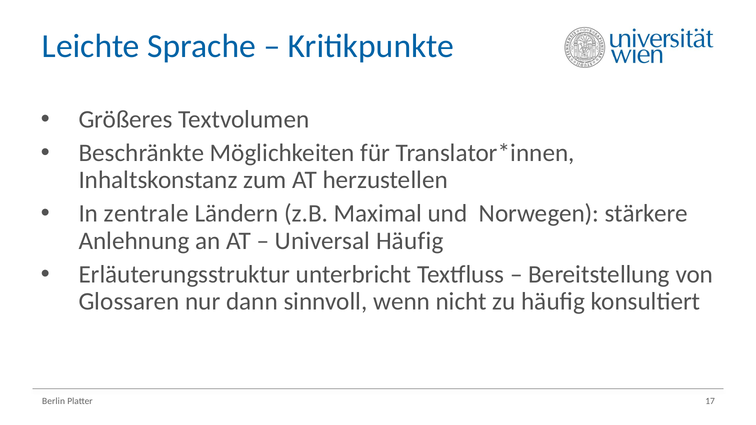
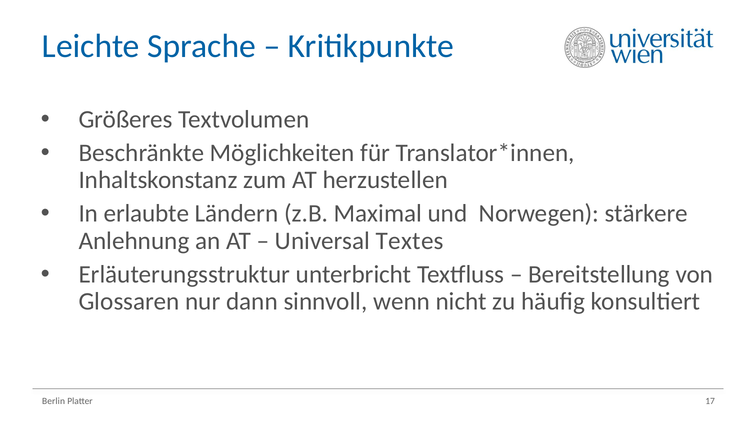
zentrale: zentrale -> erlaubte (147, 214)
Universal Häufig: Häufig -> Textes (410, 241)
